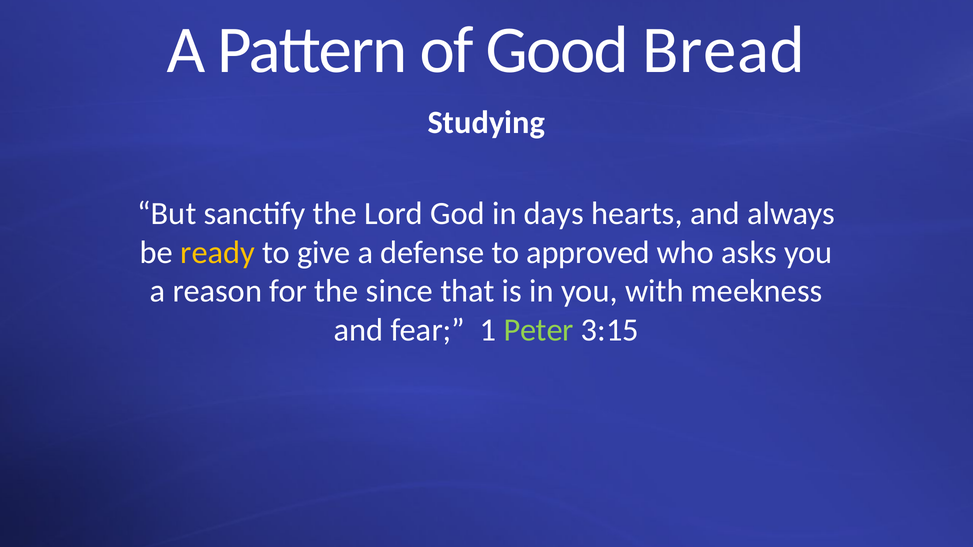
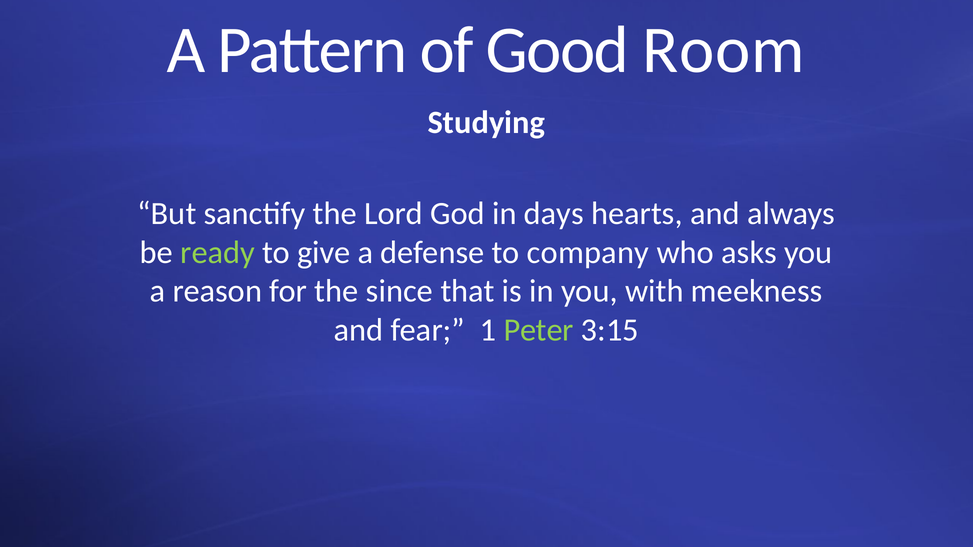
Bread: Bread -> Room (724, 50)
ready colour: yellow -> light green (218, 252)
approved: approved -> company (588, 252)
